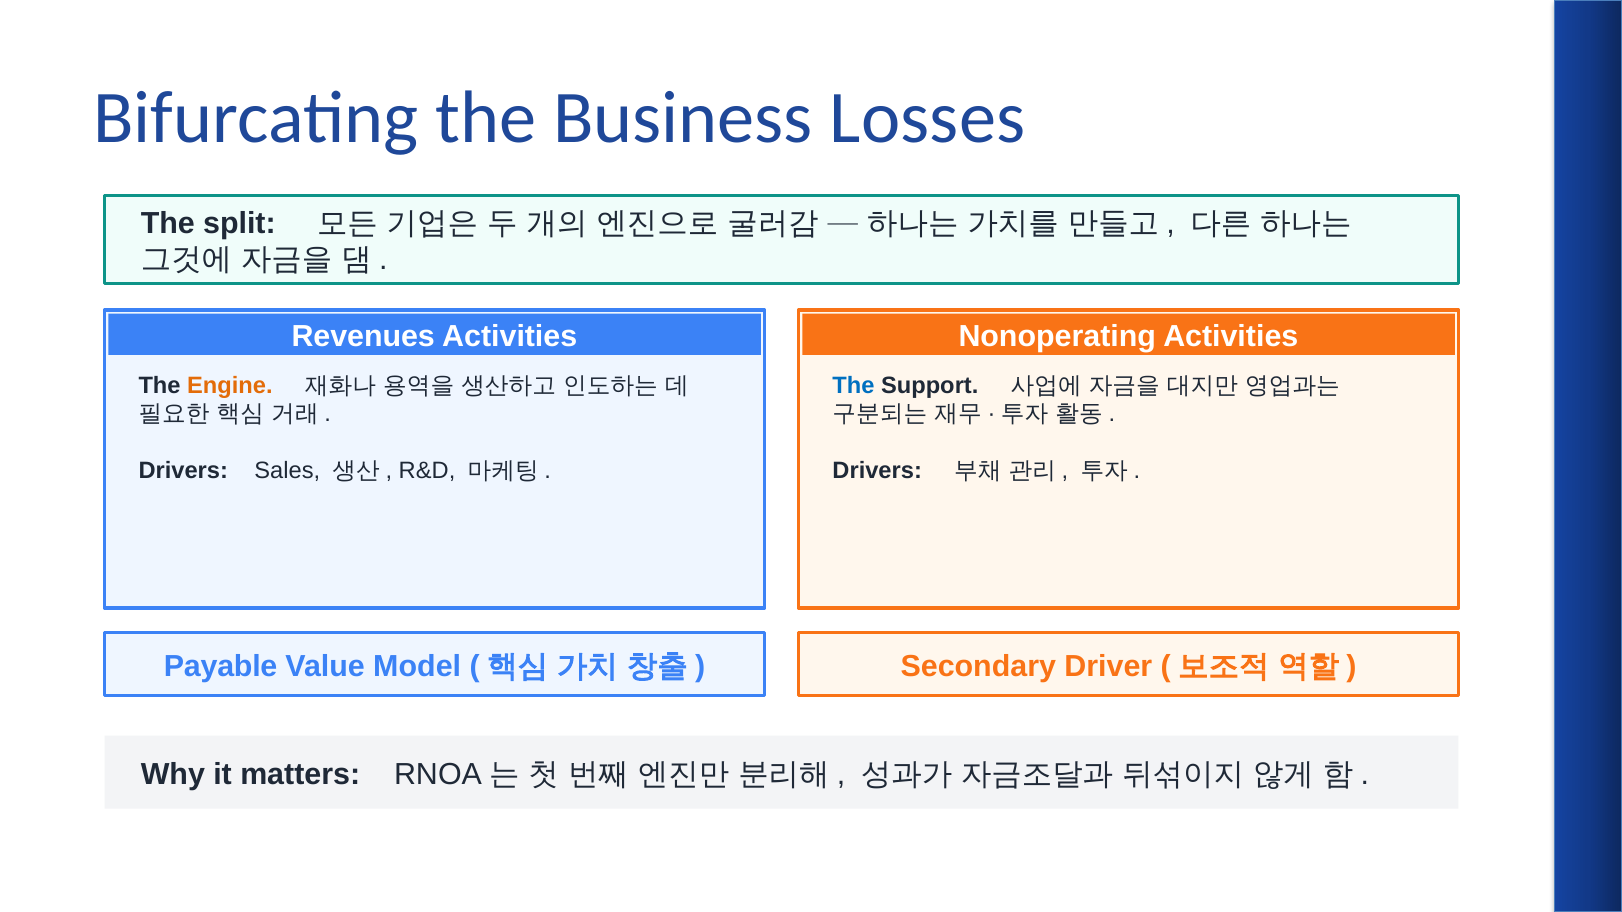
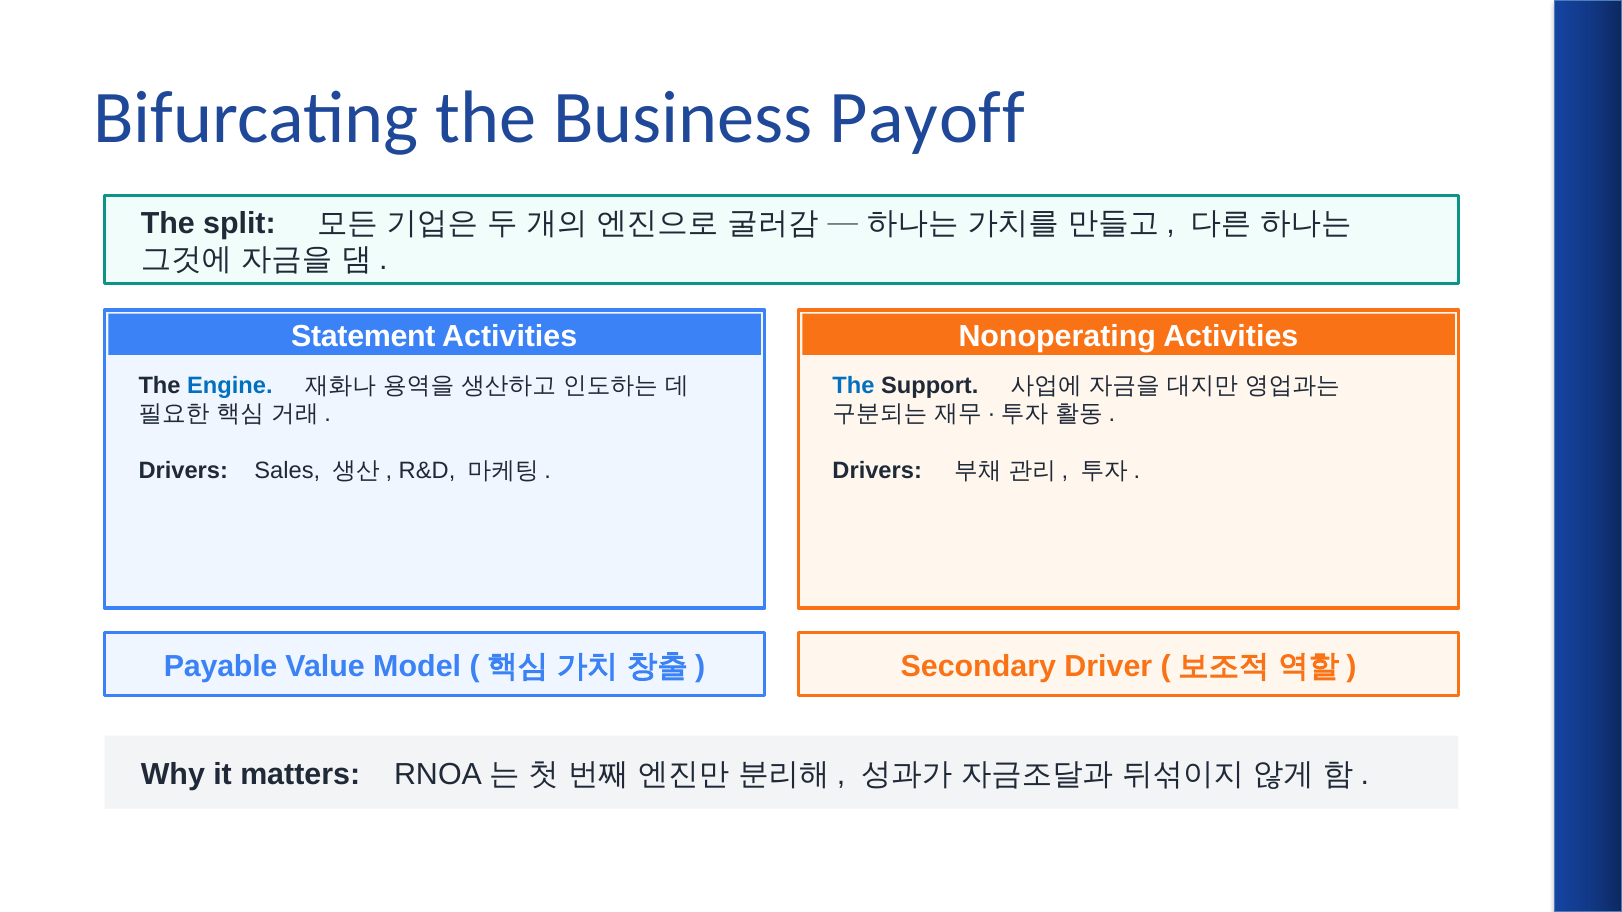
Losses: Losses -> Payoff (927, 118)
Revenues: Revenues -> Statement (363, 337)
Engine colour: orange -> blue (230, 386)
